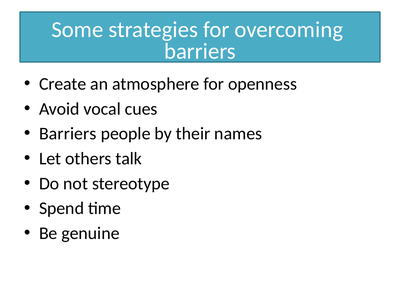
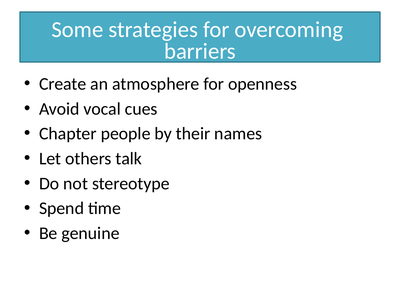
Barriers: Barriers -> Chapter (68, 134)
